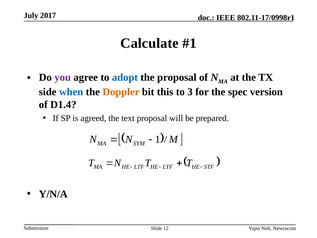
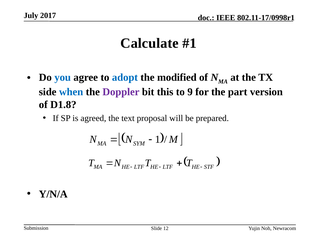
you colour: purple -> blue (63, 77)
the proposal: proposal -> modified (177, 77)
Doppler colour: orange -> purple (121, 92)
3: 3 -> 9 (190, 92)
spec: spec -> part (238, 92)
D1.4: D1.4 -> D1.8 (63, 104)
